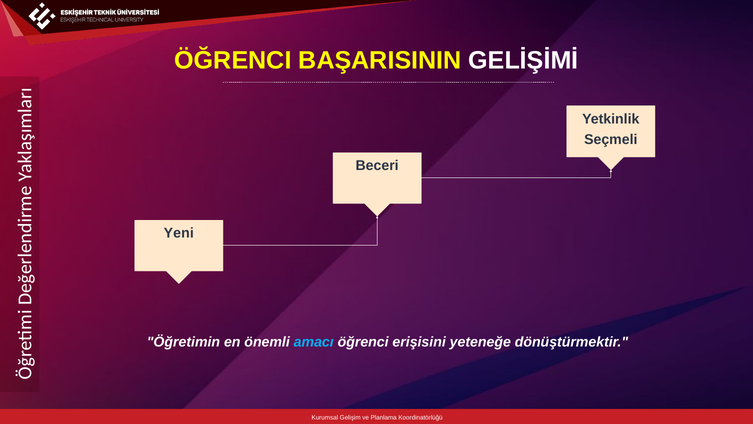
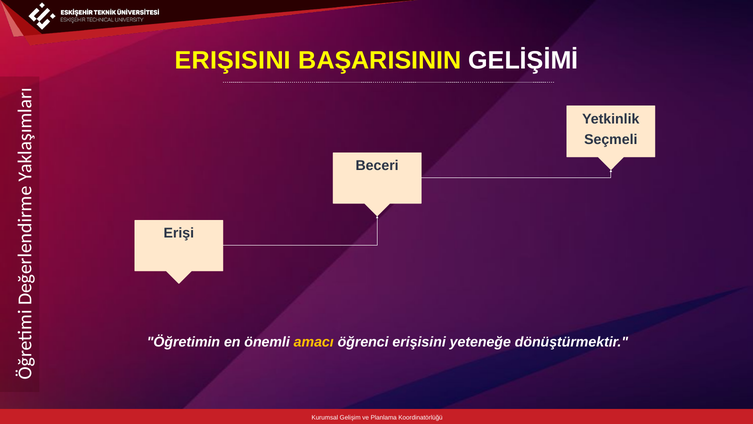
ÖĞRENCI: ÖĞRENCI -> ERIŞISINI (233, 60)
Yeni: Yeni -> Erişi (179, 233)
amacı colour: light blue -> yellow (314, 342)
